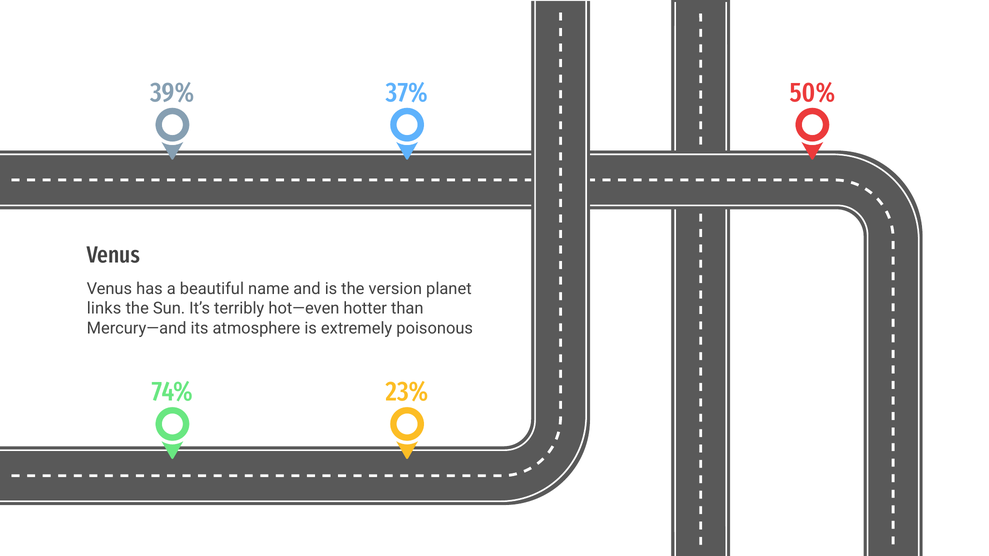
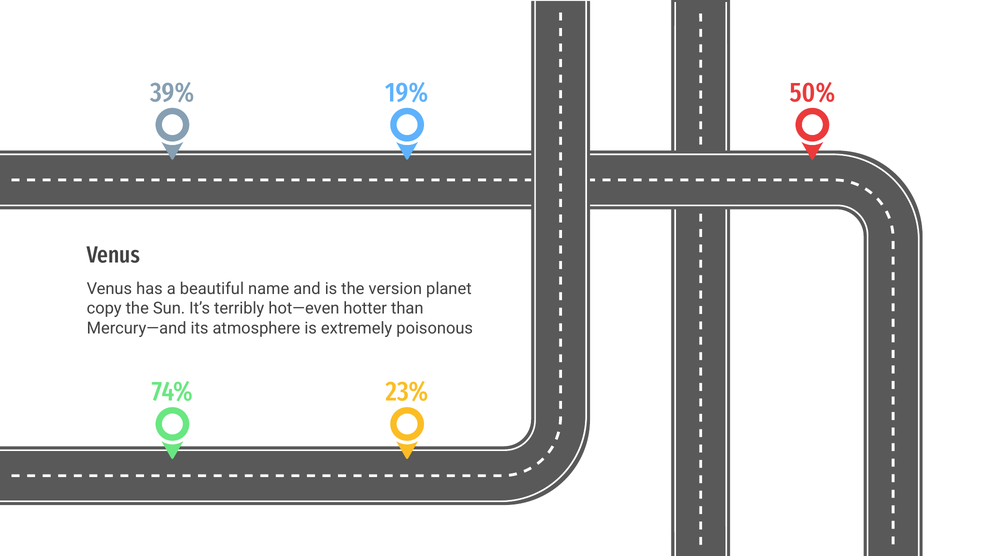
37%: 37% -> 19% (407, 93)
links: links -> copy (104, 309)
